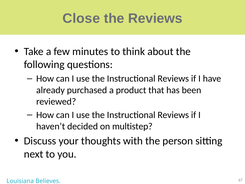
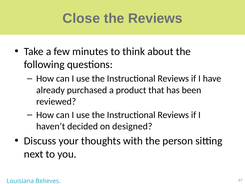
multistep: multistep -> designed (132, 126)
